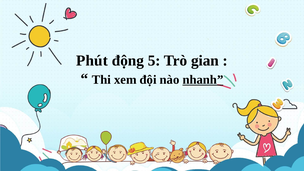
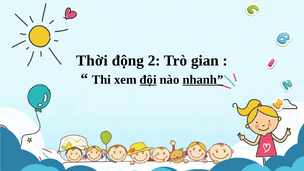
Phút: Phút -> Thời (92, 61)
5: 5 -> 2 (154, 61)
đội underline: none -> present (148, 80)
